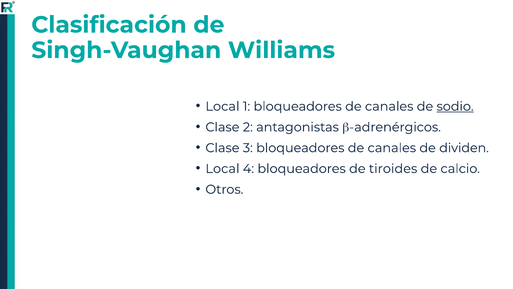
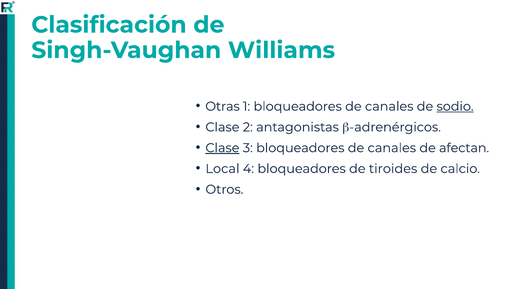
Local: Local -> Otras (223, 106)
Clase underline: none -> present (222, 148)
dividen: dividen -> afectan (464, 148)
